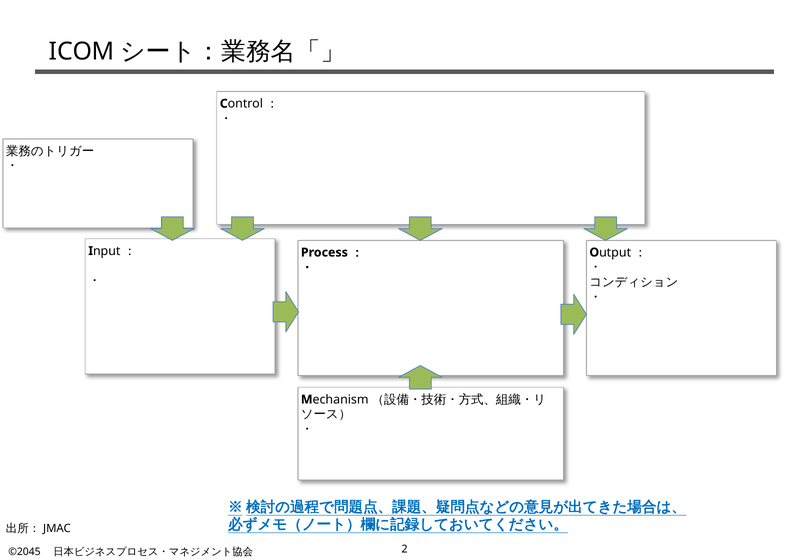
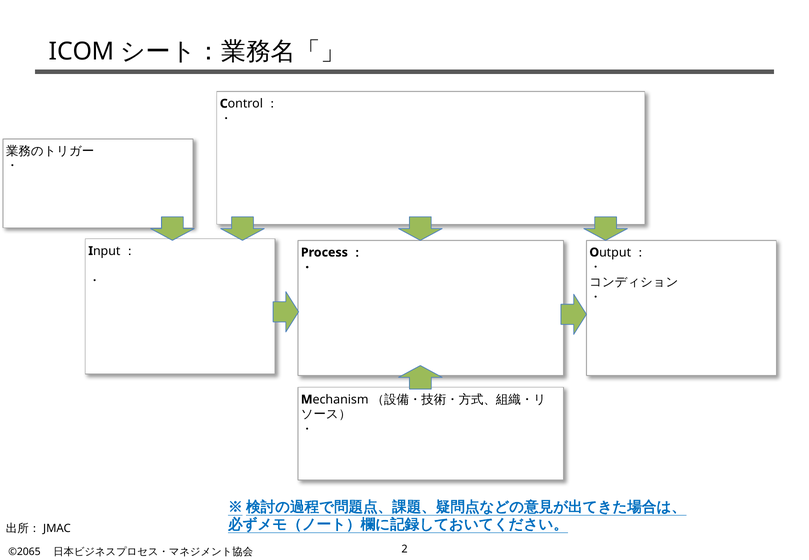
©2045: ©2045 -> ©2065 (24, 552)
